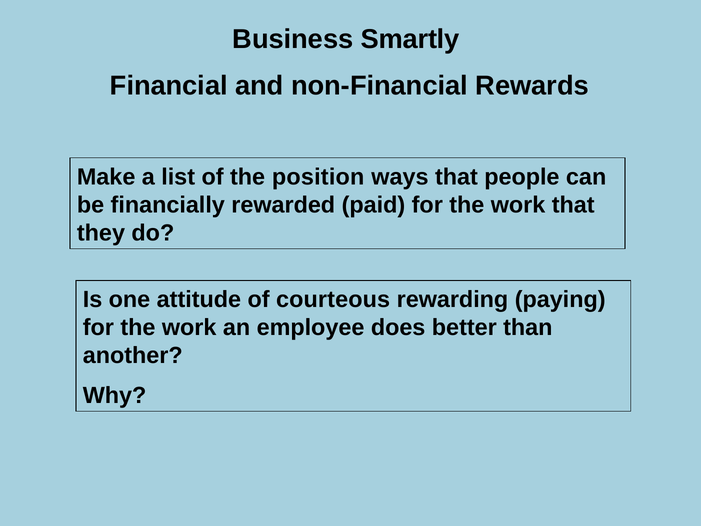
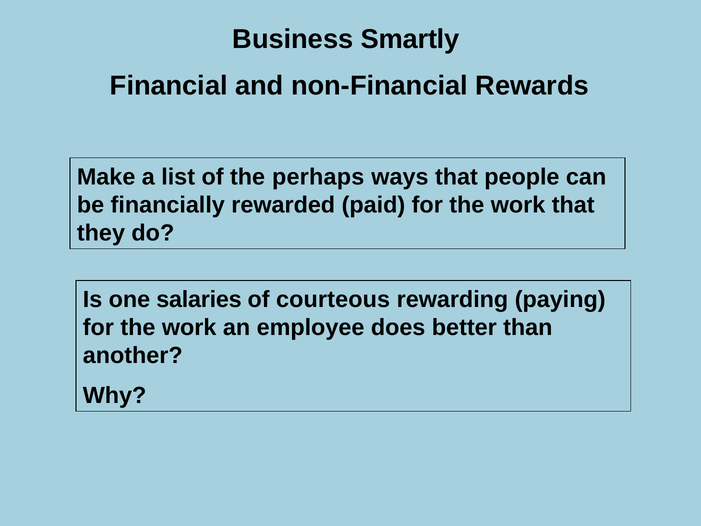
position: position -> perhaps (318, 177)
attitude: attitude -> salaries (199, 300)
